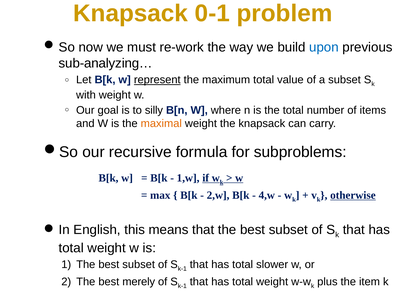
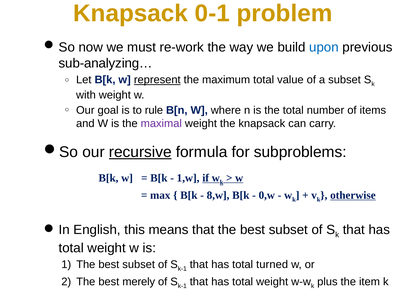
silly: silly -> rule (154, 111)
maximal colour: orange -> purple (161, 124)
recursive underline: none -> present (140, 152)
2,w: 2,w -> 8,w (218, 195)
4,w: 4,w -> 0,w (267, 195)
slower: slower -> turned (272, 265)
